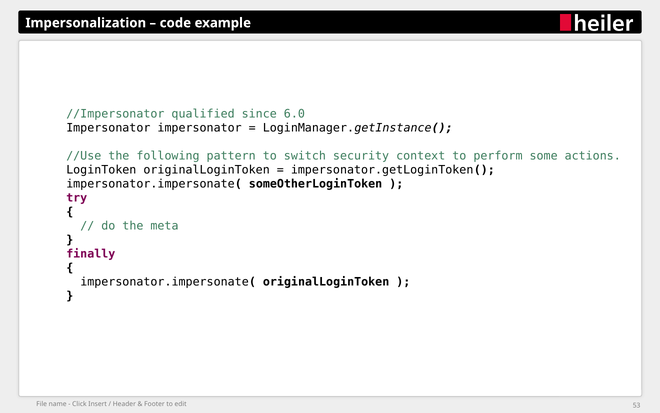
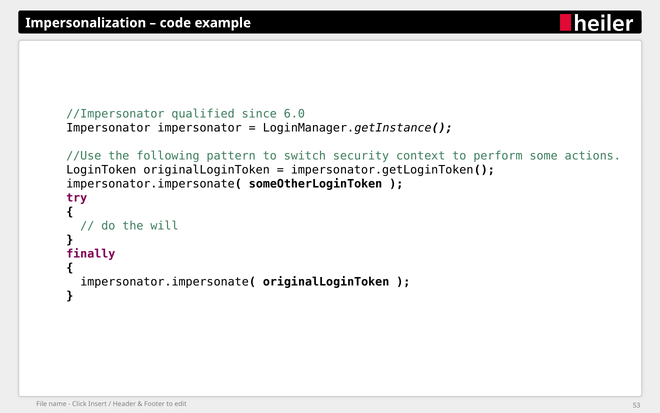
meta: meta -> will (164, 225)
